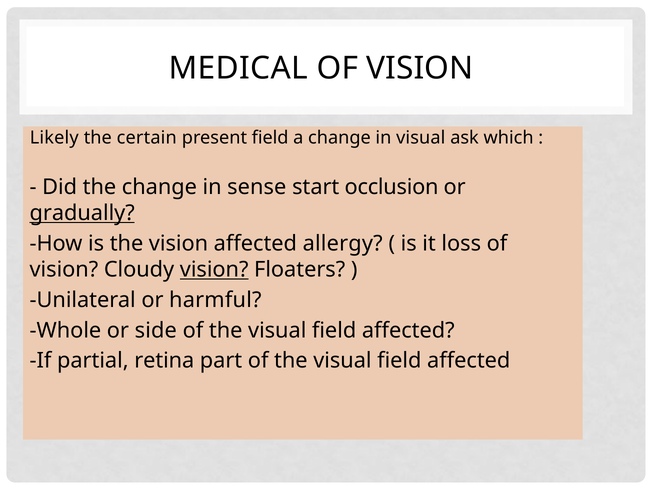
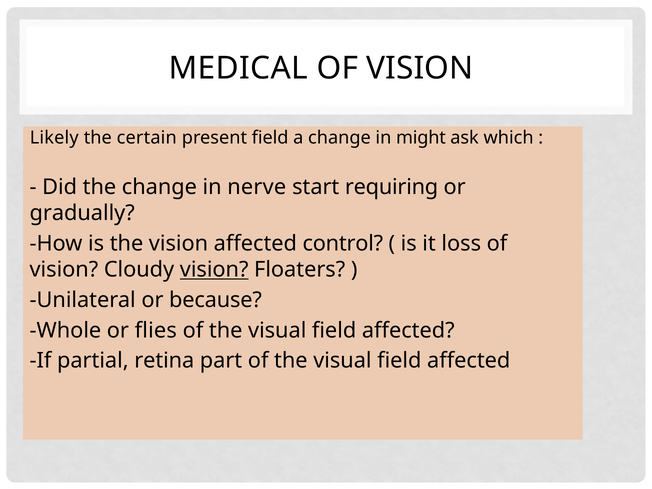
in visual: visual -> might (421, 138)
sense: sense -> nerve (257, 187)
occlusion: occlusion -> requiring (392, 187)
gradually underline: present -> none (82, 213)
allergy: allergy -> control (343, 243)
harmful: harmful -> because (215, 300)
side: side -> flies (156, 330)
